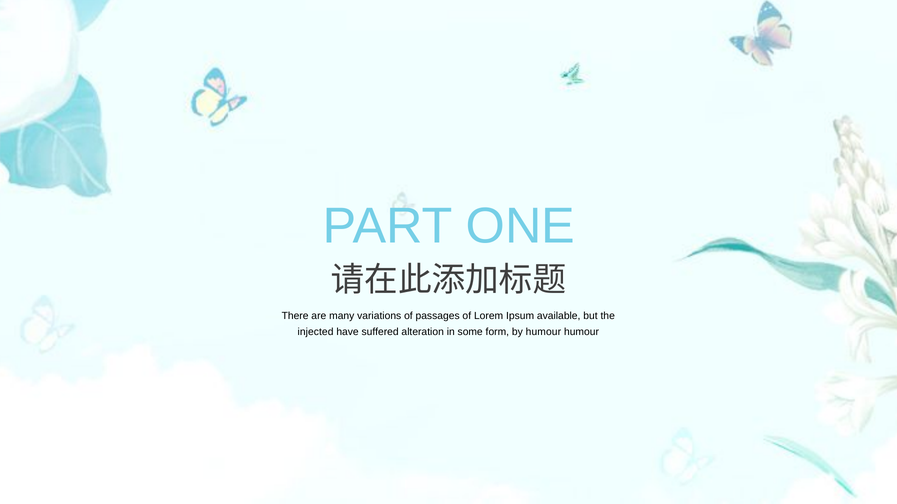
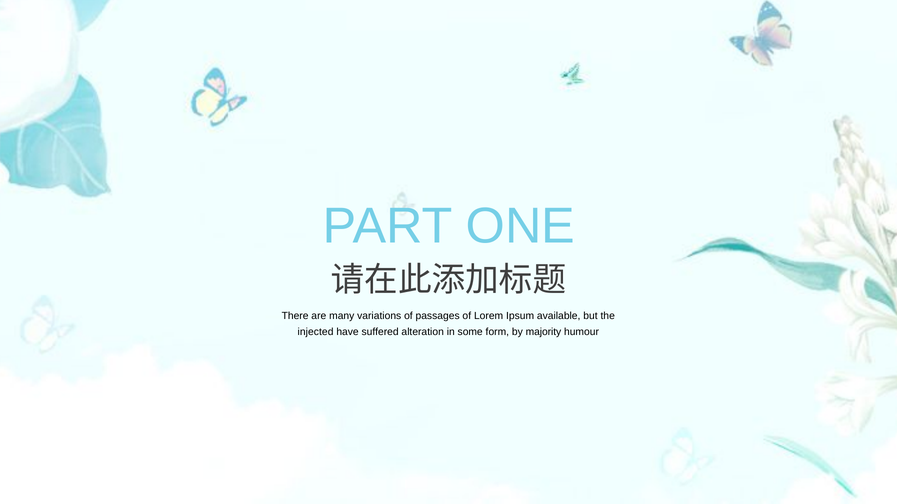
by humour: humour -> majority (543, 332)
